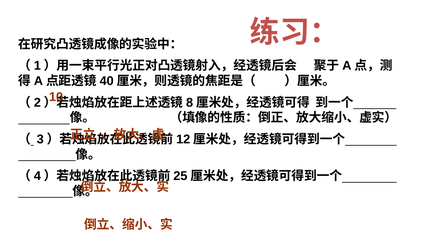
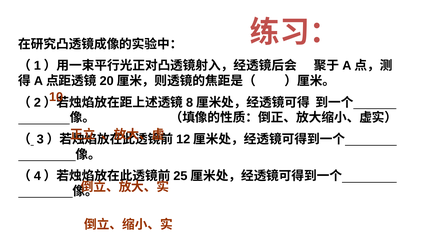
40: 40 -> 20 (107, 81)
